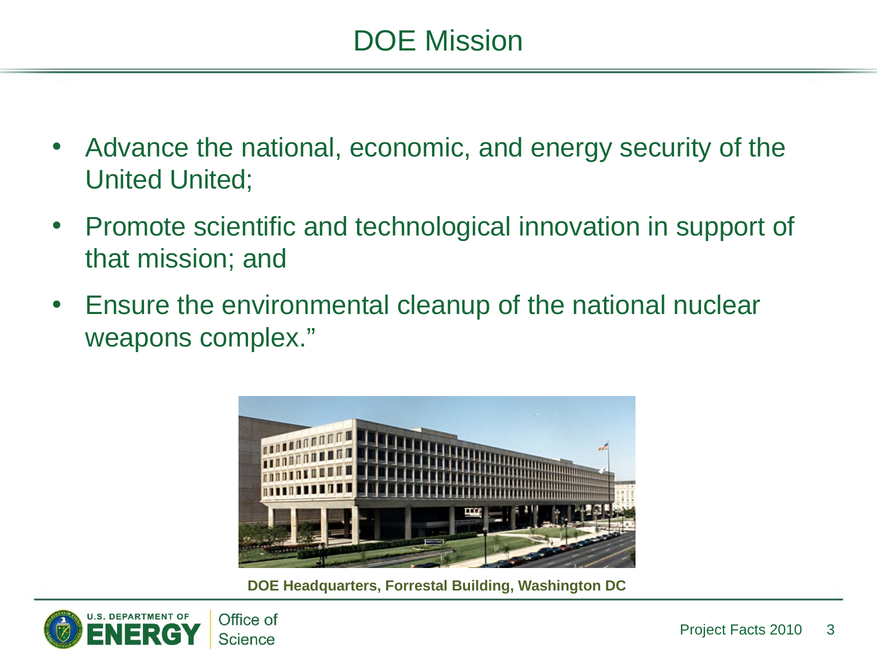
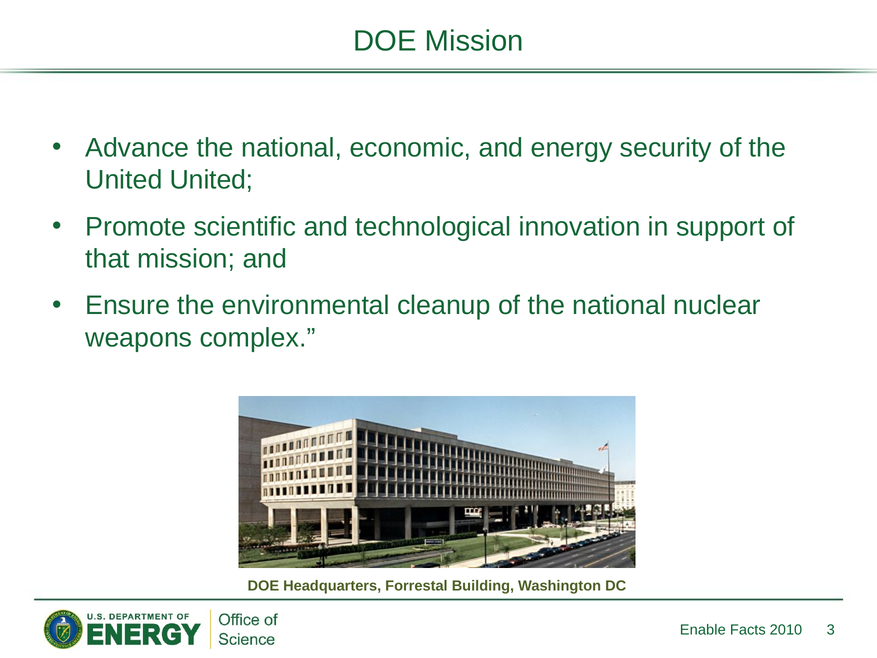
Project: Project -> Enable (703, 630)
